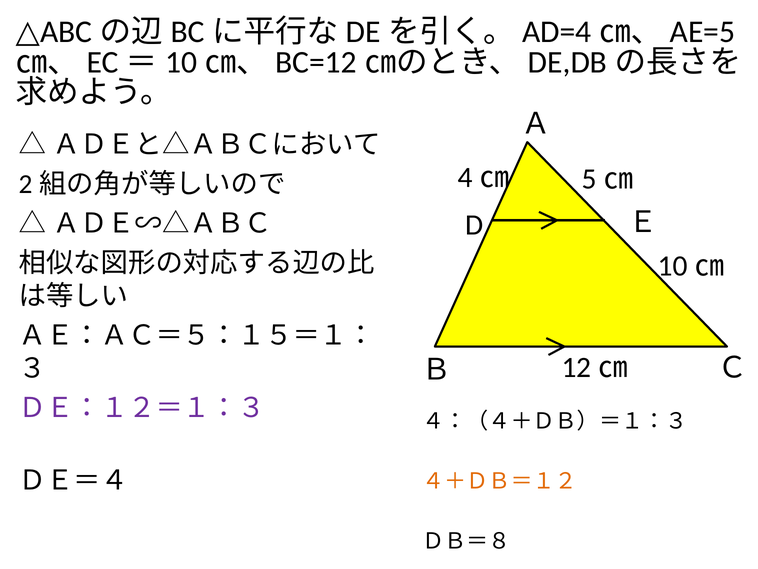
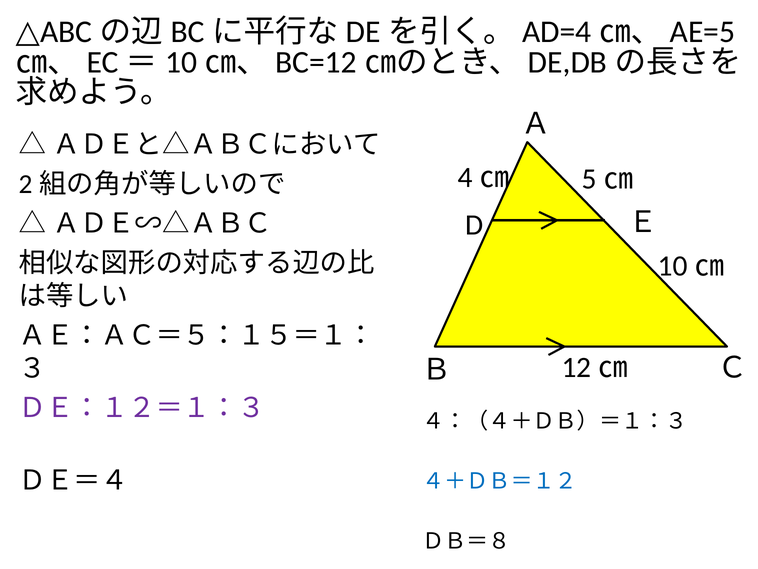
４＋ＤＢ＝１２ colour: orange -> blue (500, 481)
